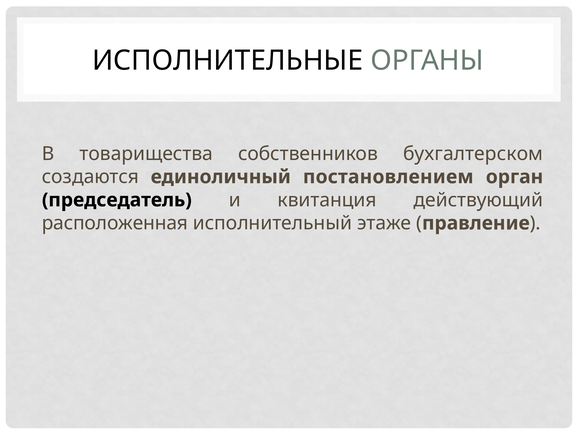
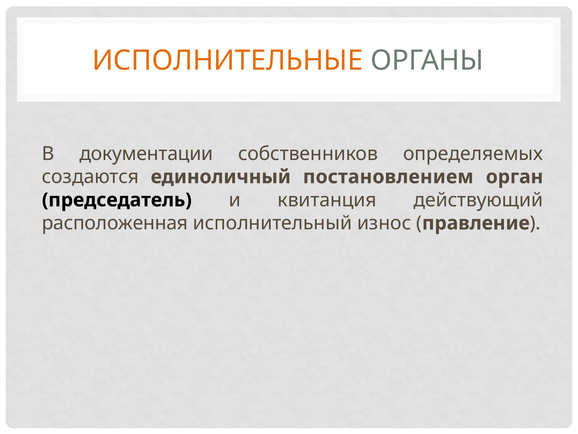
ИСПОЛНИТЕЛЬНЫЕ colour: black -> orange (228, 61)
товарищества: товарищества -> документации (146, 154)
бухгалтерском: бухгалтерском -> определяемых (473, 154)
этаже: этаже -> износ (384, 223)
